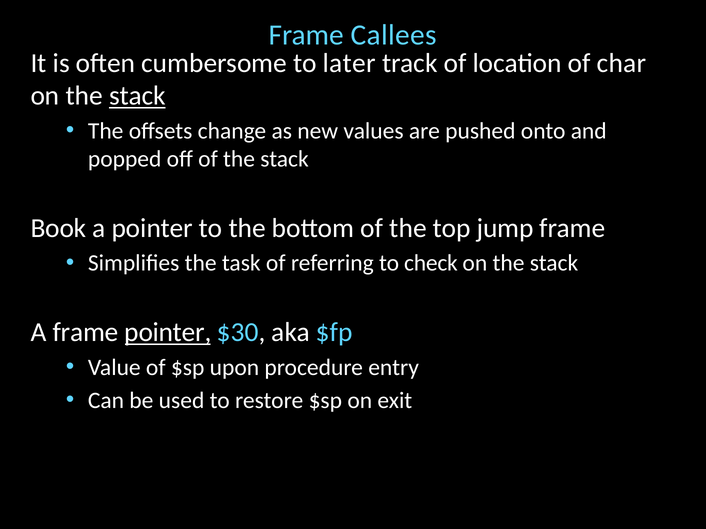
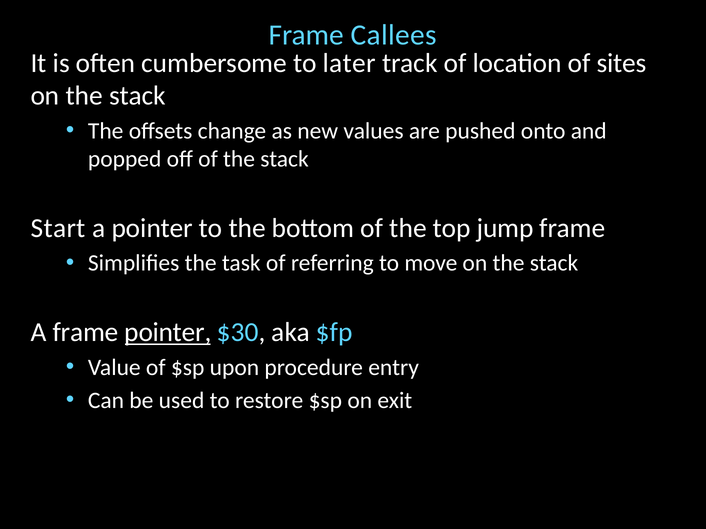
char: char -> sites (622, 63)
stack underline: present -> none (137, 96)
Book: Book -> Start (58, 228)
check: check -> move (431, 263)
